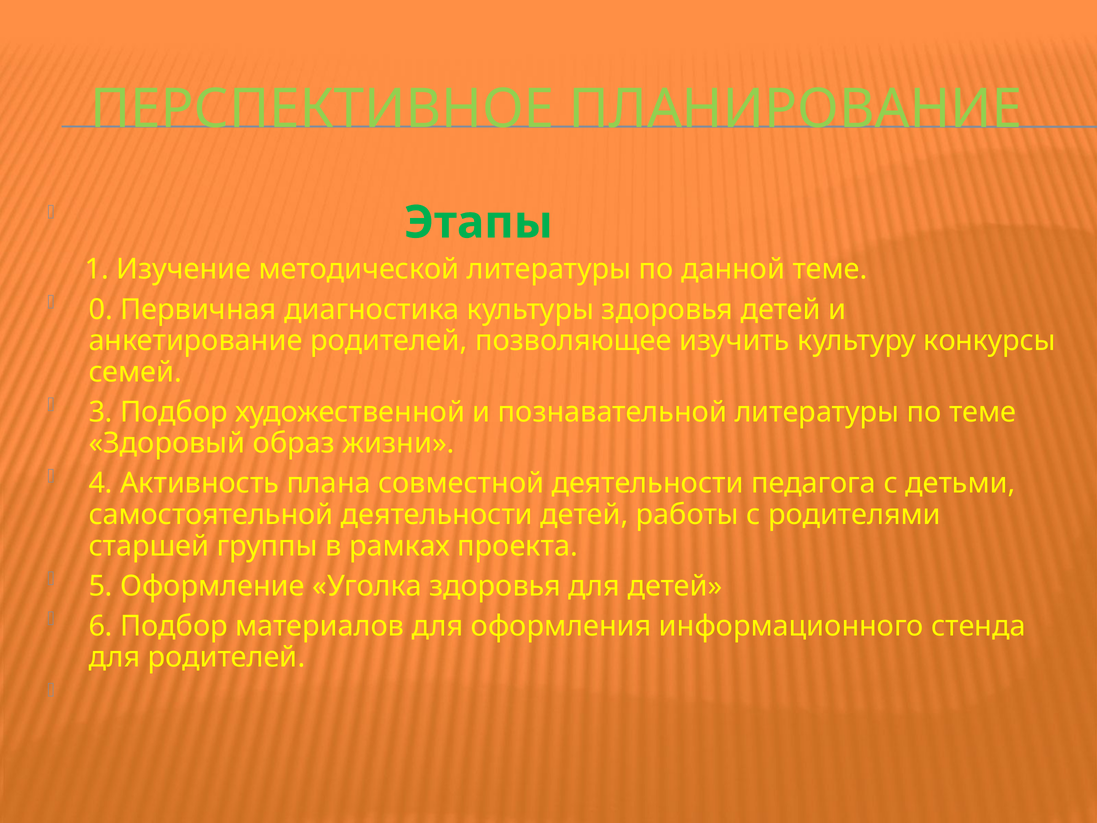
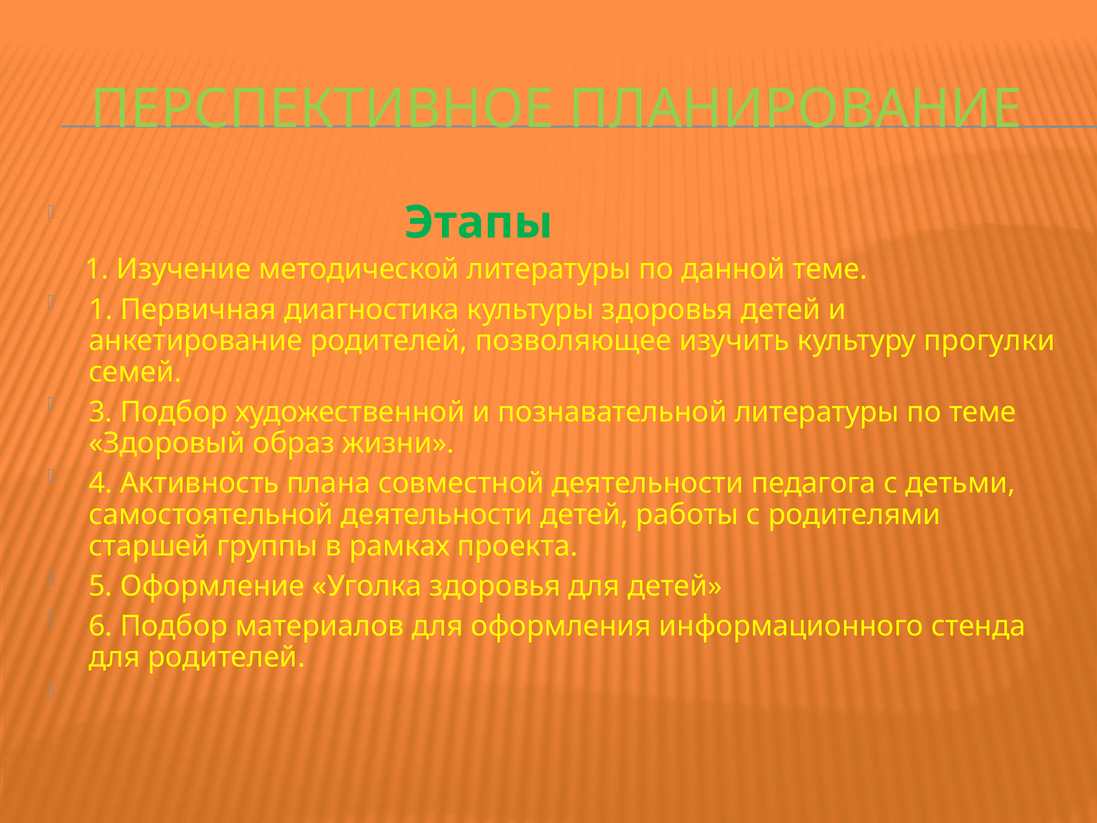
0: 0 -> 1 (101, 309)
конкурсы: конкурсы -> прогулки (989, 341)
